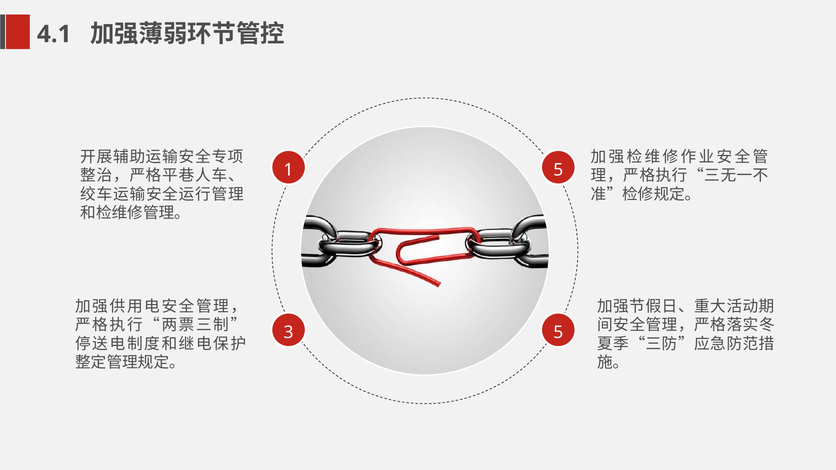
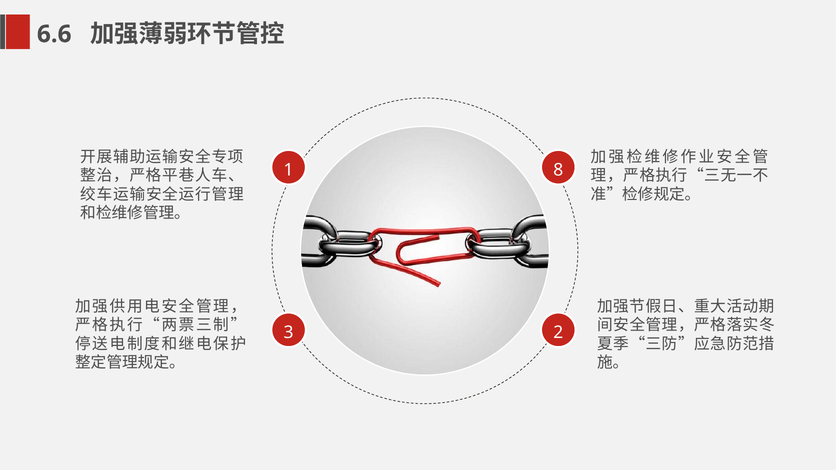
4.1: 4.1 -> 6.6 (54, 34)
1 5: 5 -> 8 (558, 170)
3 5: 5 -> 2 (558, 332)
